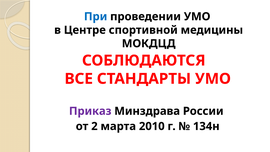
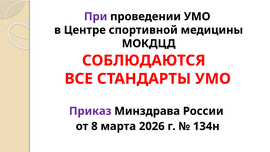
При colour: blue -> purple (96, 17)
2: 2 -> 8 (94, 126)
2010: 2010 -> 2026 (152, 126)
